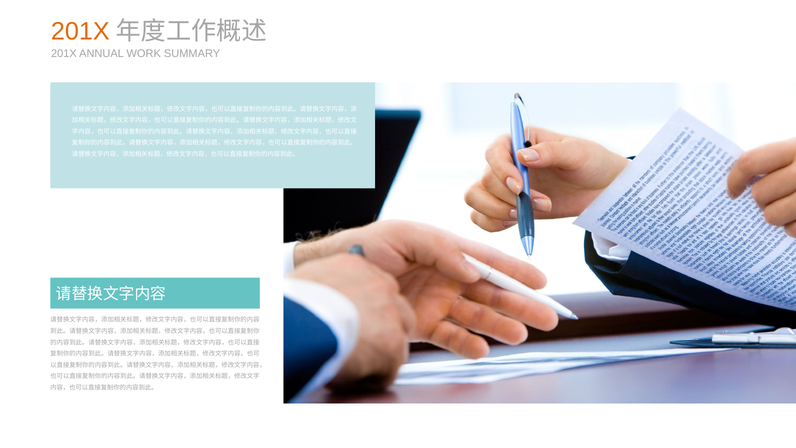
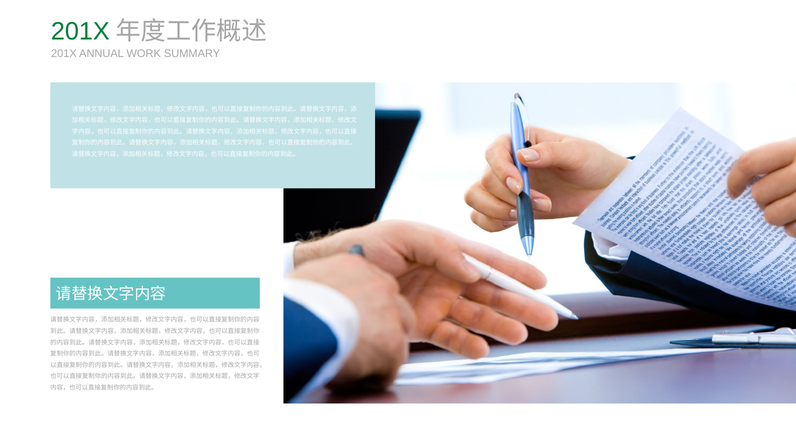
201X colour: orange -> green (80, 31)
